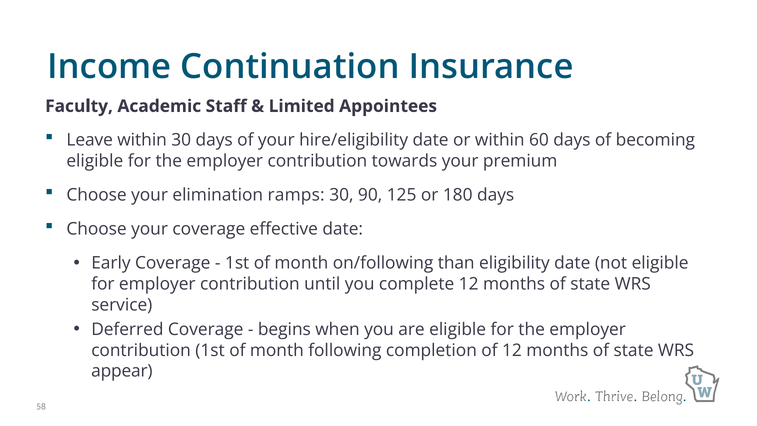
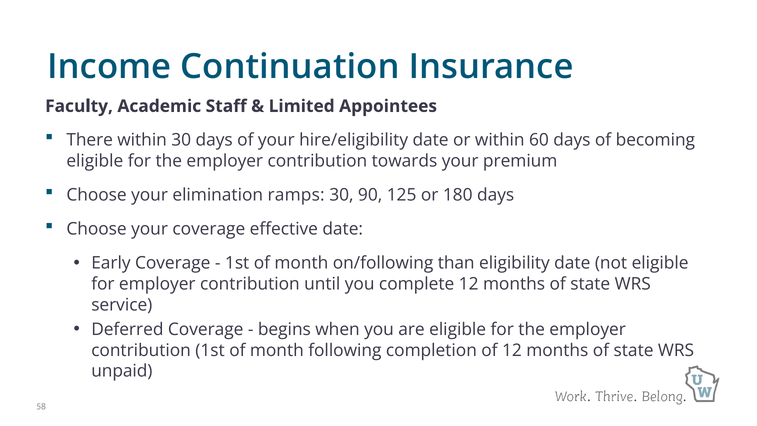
Leave: Leave -> There (90, 140)
appear: appear -> unpaid (122, 371)
